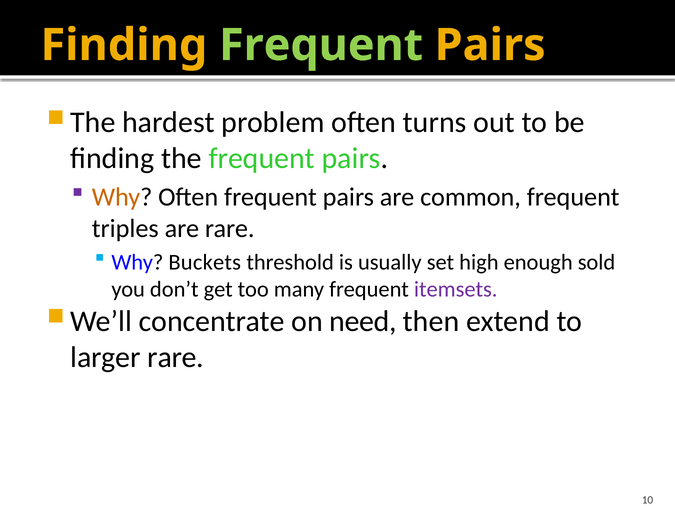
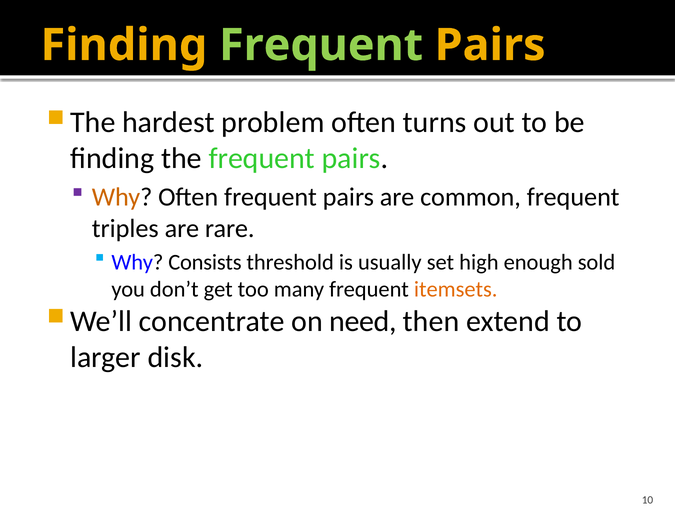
Buckets: Buckets -> Consists (205, 262)
itemsets colour: purple -> orange (456, 289)
larger rare: rare -> disk (175, 357)
